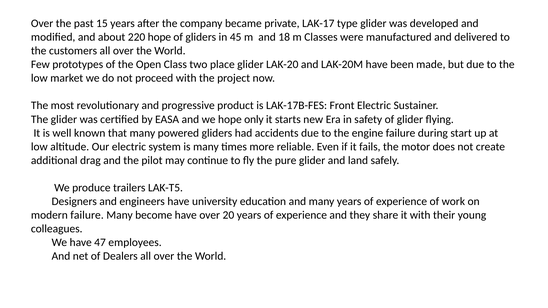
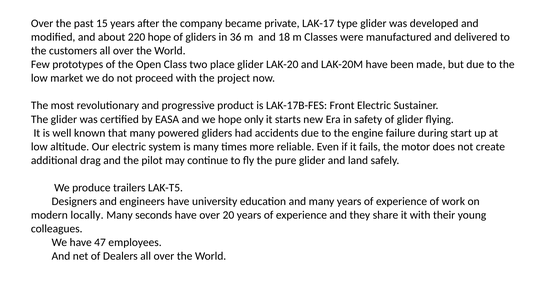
45: 45 -> 36 (236, 37)
modern failure: failure -> locally (87, 215)
become: become -> seconds (154, 215)
